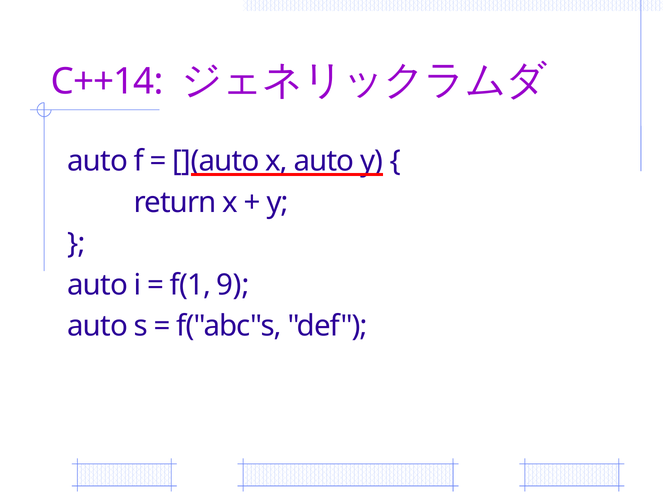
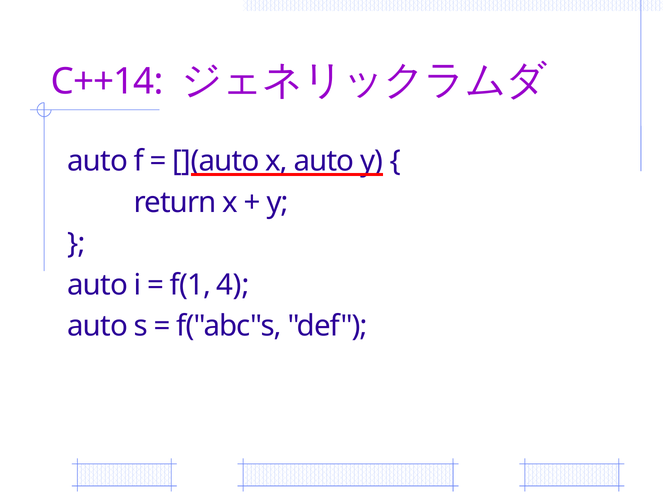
9: 9 -> 4 (233, 285)
